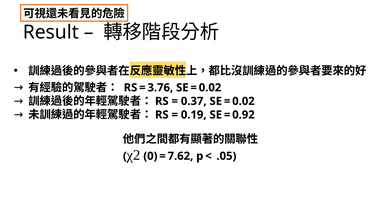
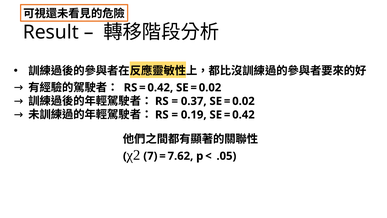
3.76: 3.76 -> 0.42 (160, 87)
0.92: 0.92 -> 0.42 (243, 115)
0: 0 -> 7 (150, 156)
